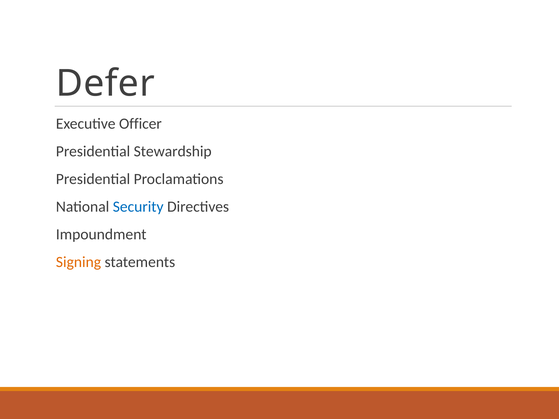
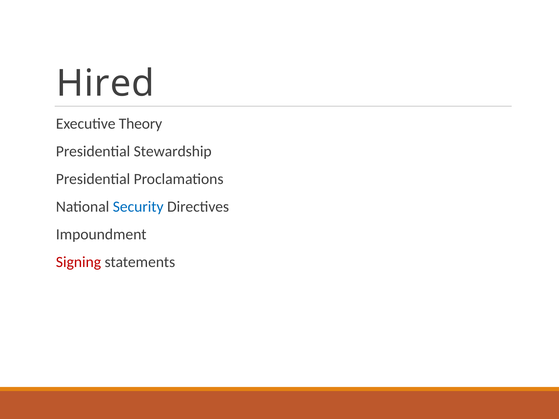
Defer: Defer -> Hired (105, 84)
Officer: Officer -> Theory (140, 124)
Signing colour: orange -> red (79, 262)
